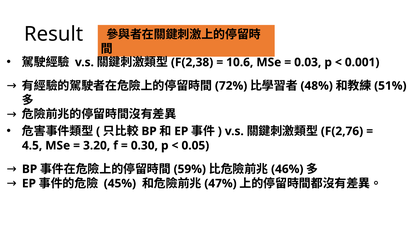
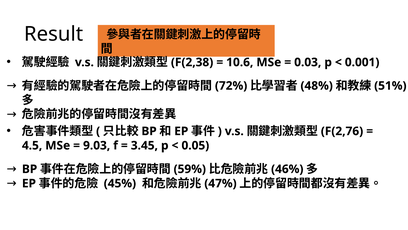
3.20: 3.20 -> 9.03 (97, 145)
0.30: 0.30 -> 3.45 (144, 145)
